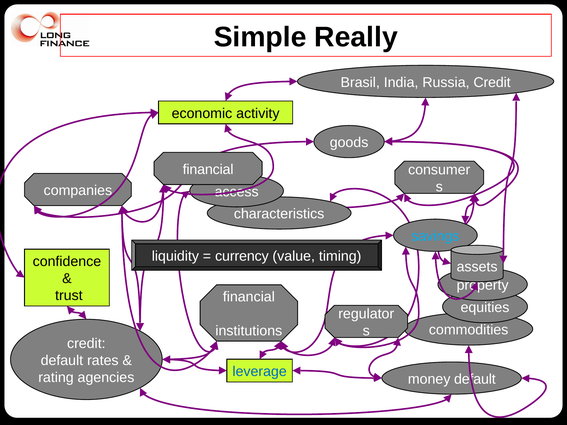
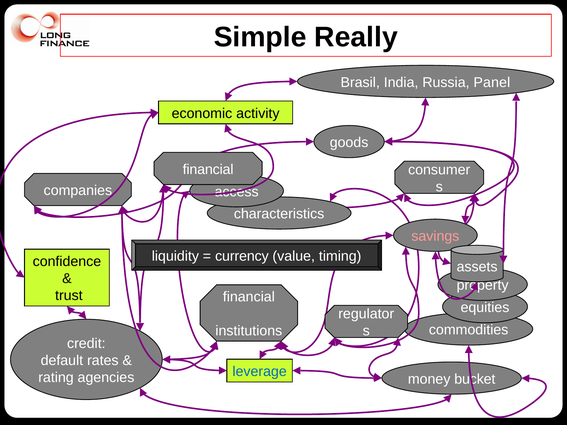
Russia Credit: Credit -> Panel (492, 82)
savings colour: light blue -> pink (435, 236)
money default: default -> bucket (475, 379)
